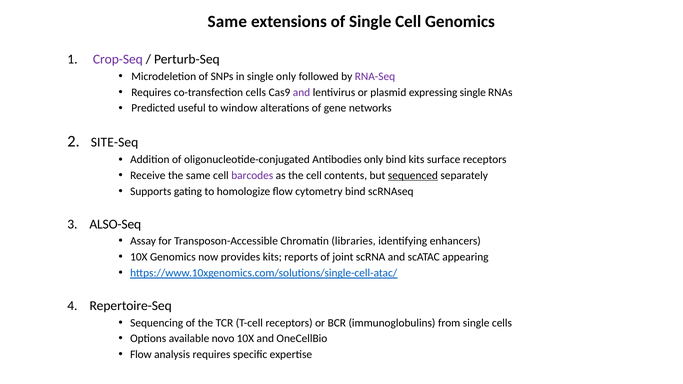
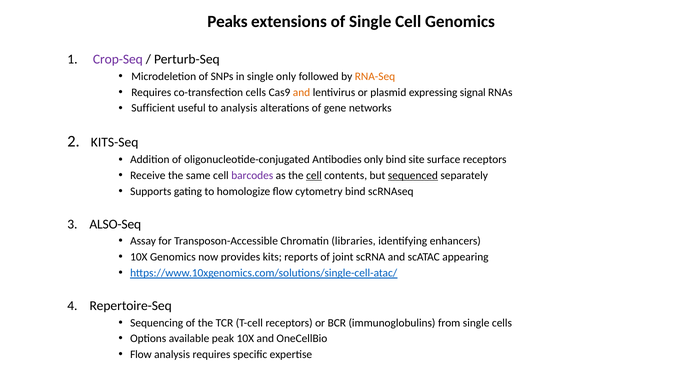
Same: Same -> Peaks (227, 22)
RNA-Seq colour: purple -> orange (375, 77)
and colour: purple -> orange (302, 92)
expressing single: single -> signal (473, 92)
Predicted: Predicted -> Sufficient (153, 108)
to window: window -> analysis (239, 108)
SITE-Seq: SITE-Seq -> KITS-Seq (115, 142)
bind kits: kits -> site (417, 160)
cell underline: none -> present (314, 176)
novo: novo -> peak (223, 339)
